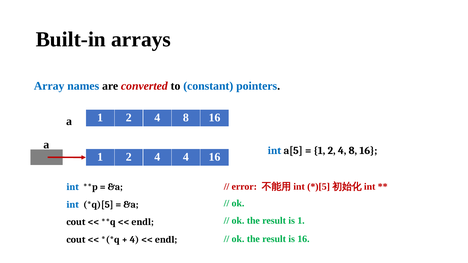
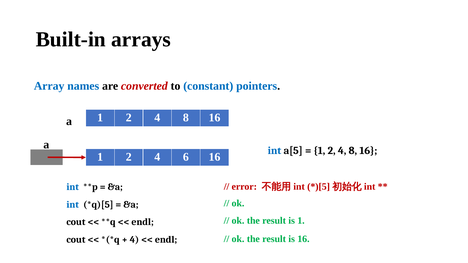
4 4: 4 -> 6 (186, 157)
